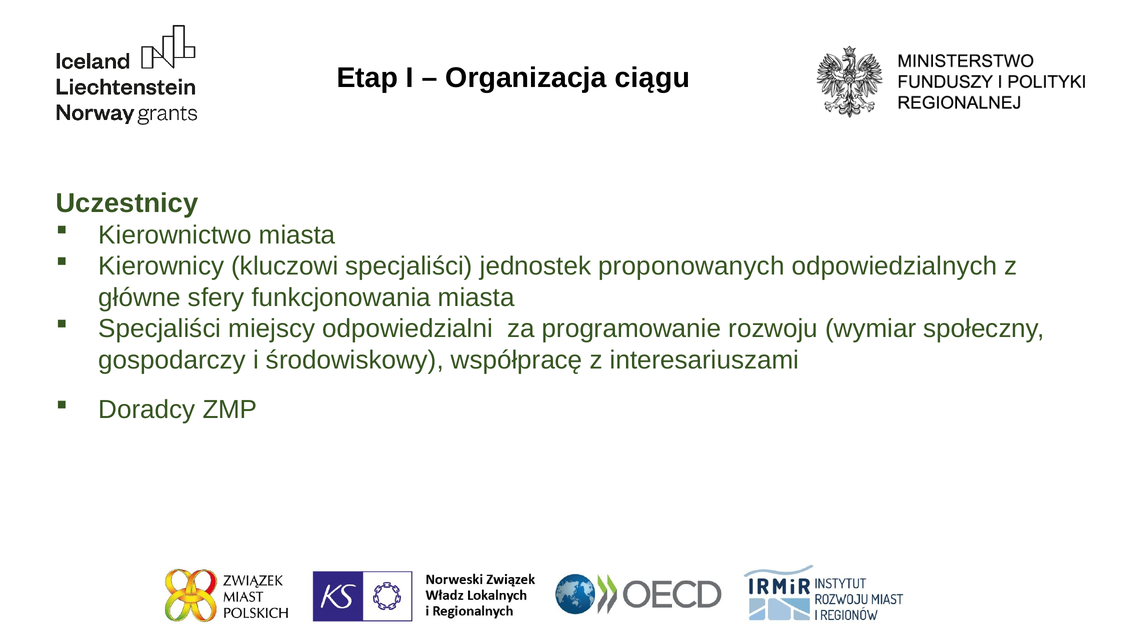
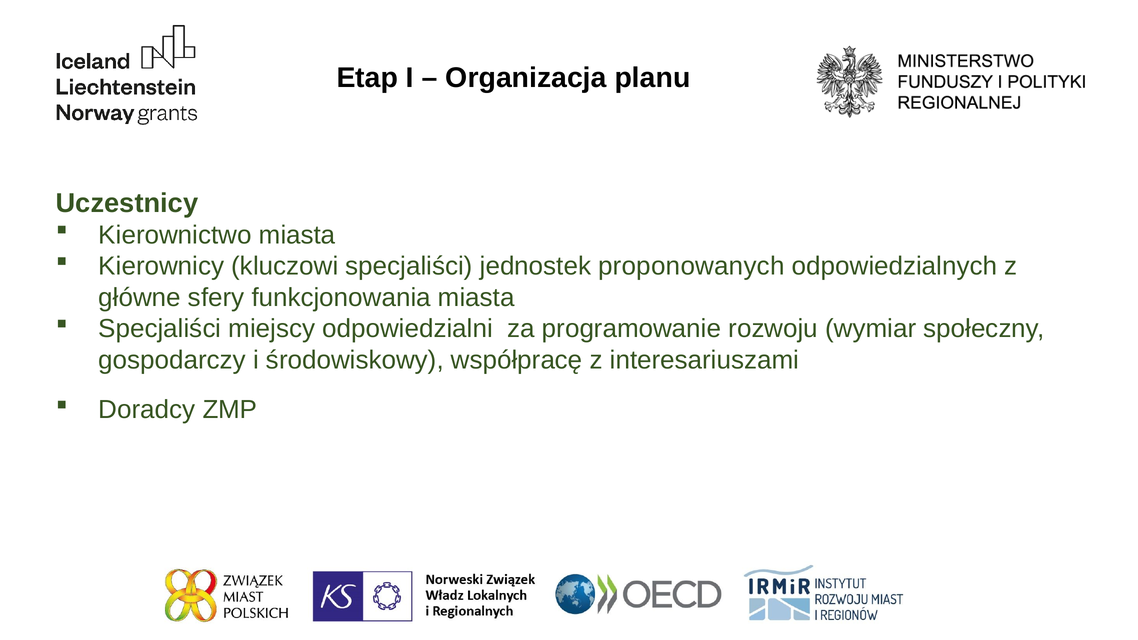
ciągu: ciągu -> planu (652, 78)
